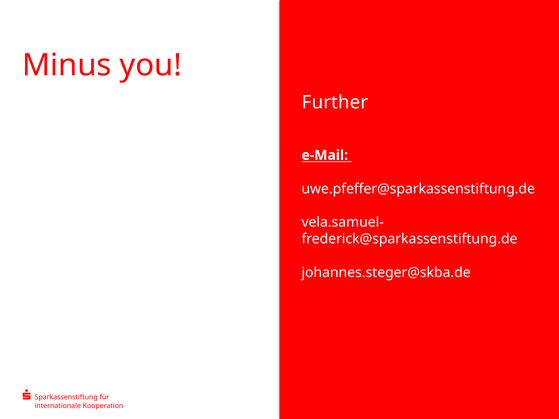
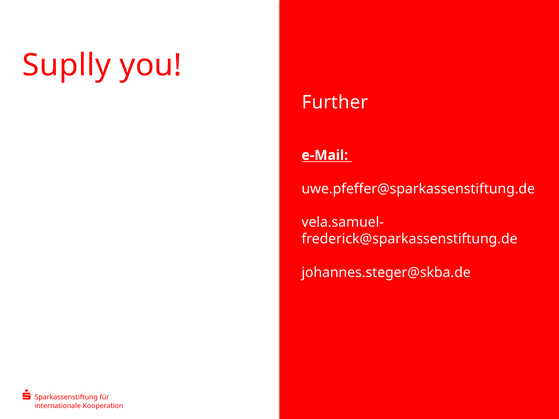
Minus: Minus -> Suplly (67, 65)
